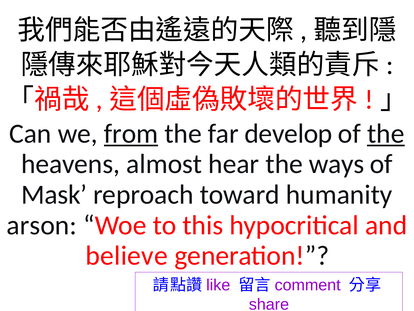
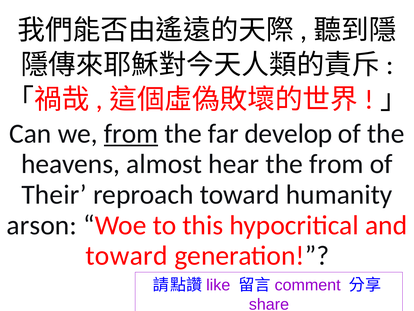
the underline: present -> none (386, 133)
the ways: ways -> from (336, 164)
Mask: Mask -> Their (54, 194)
believe: believe -> toward (127, 255)
